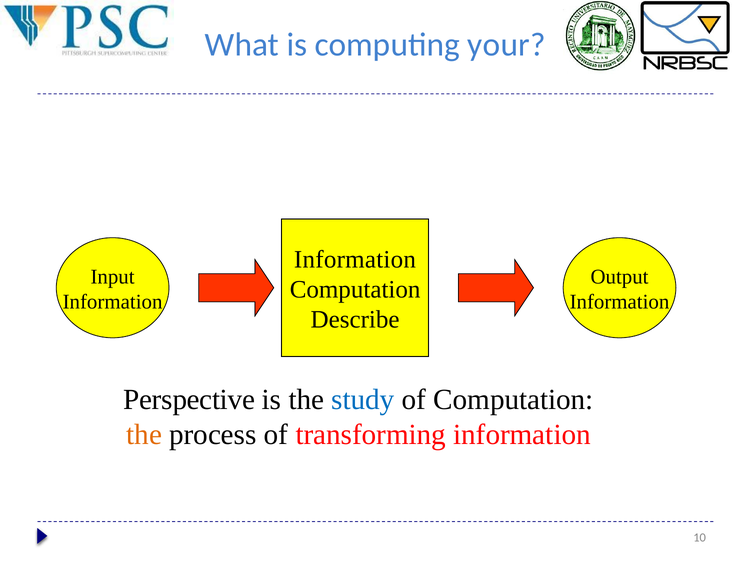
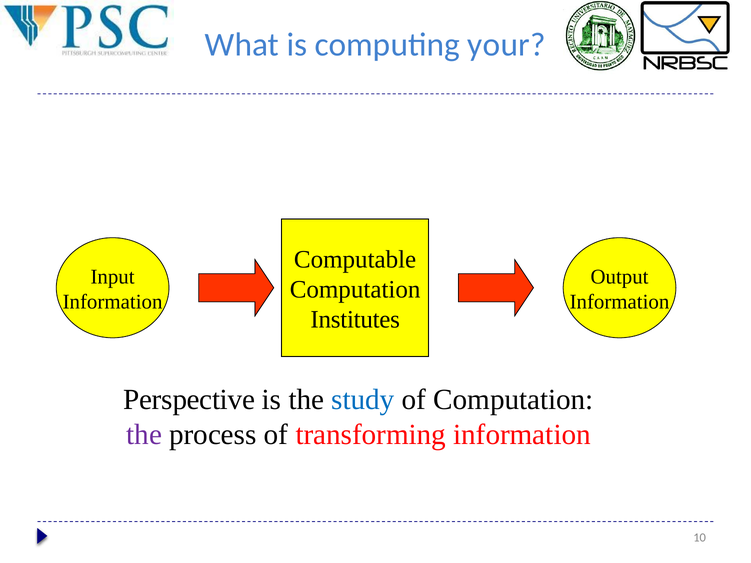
Information: Information -> Computable (355, 260)
Describe: Describe -> Institutes (355, 320)
the colour: orange -> purple (144, 435)
